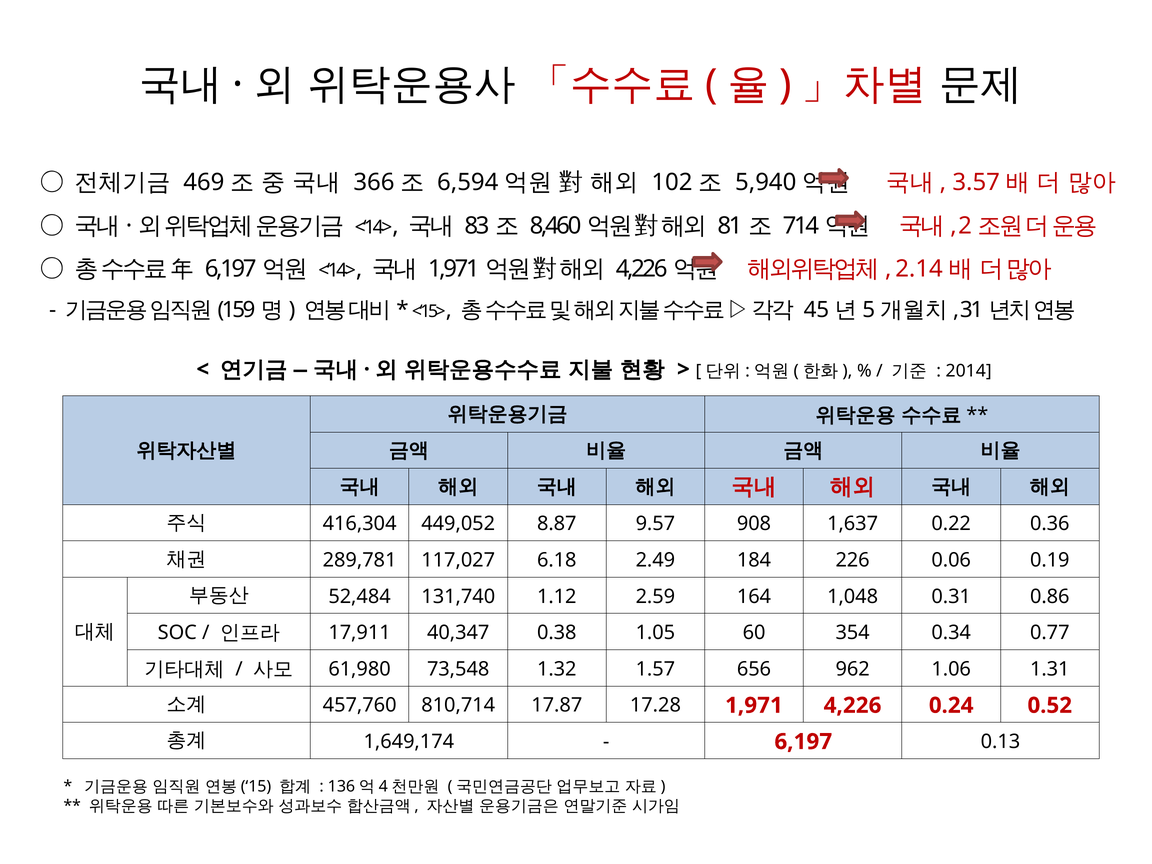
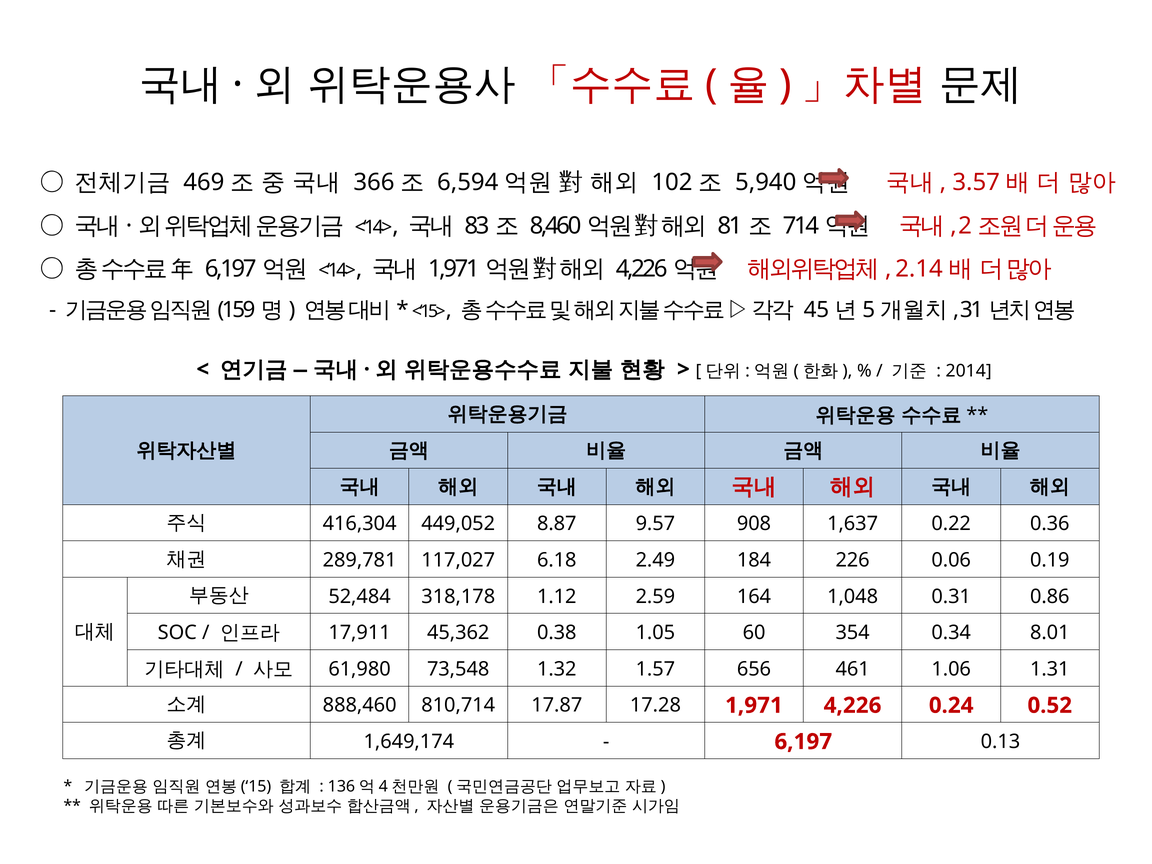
131,740: 131,740 -> 318,178 (458, 596)
40,347: 40,347 -> 45,362 (458, 633)
0.77: 0.77 -> 8.01 (1050, 633)
962: 962 -> 461 (853, 669)
457,760: 457,760 -> 888,460 (360, 705)
